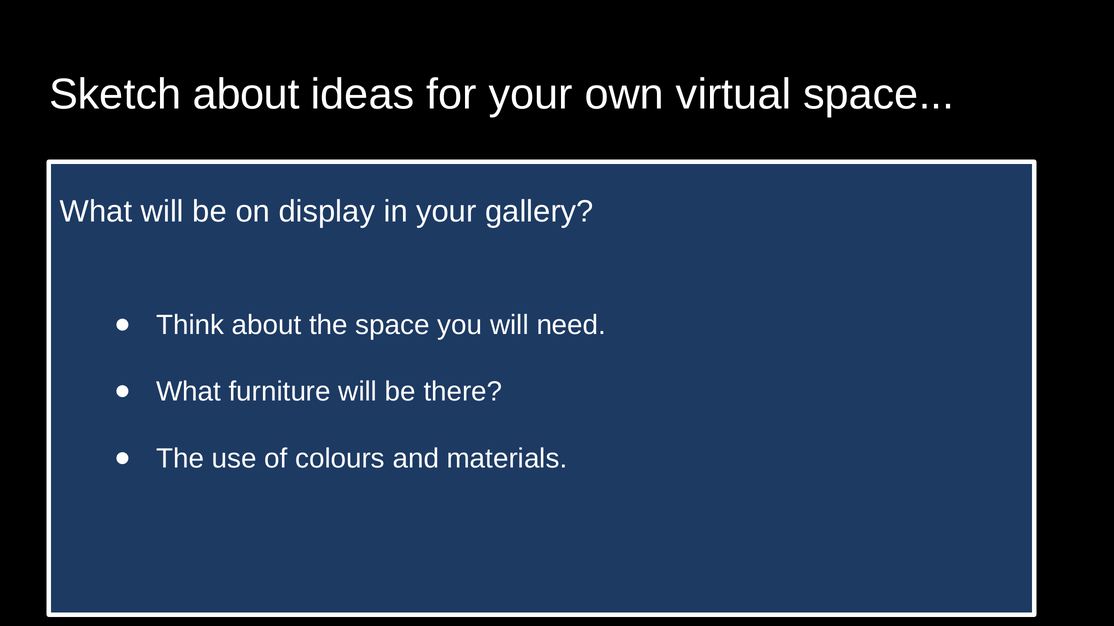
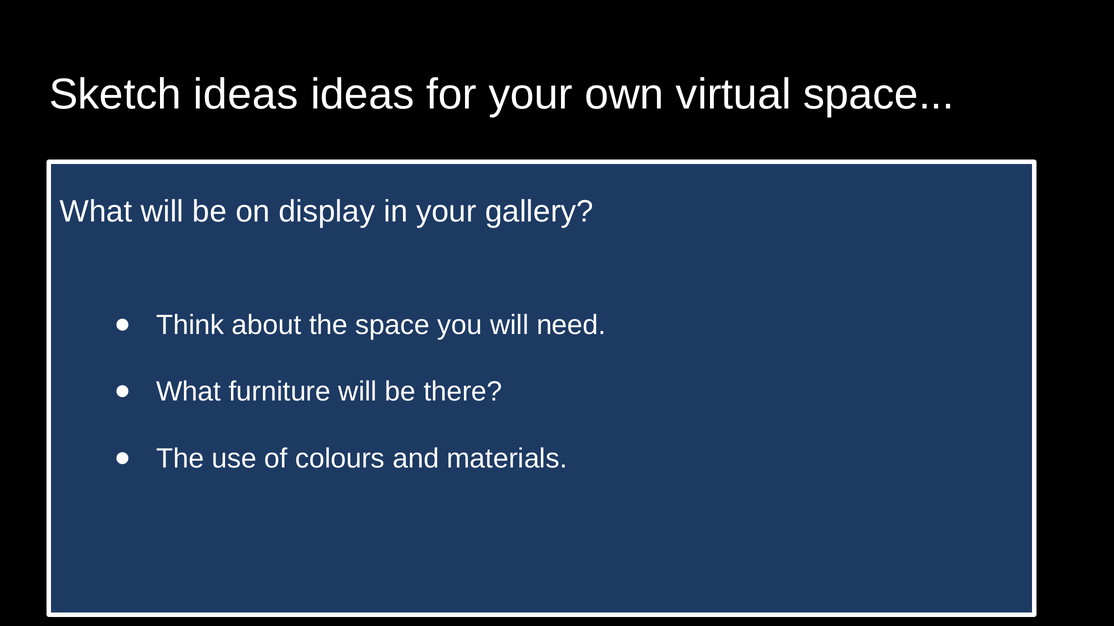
Sketch about: about -> ideas (246, 94)
